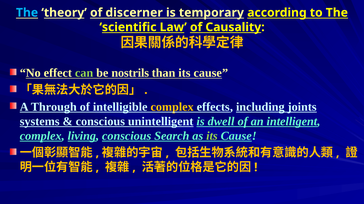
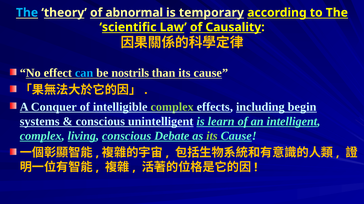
discerner: discerner -> abnormal (134, 13)
can colour: light green -> light blue (84, 73)
Through: Through -> Conquer (54, 107)
complex colour: yellow -> light green (172, 107)
joints: joints -> begin (302, 107)
dwell: dwell -> learn (221, 122)
Search: Search -> Debate (172, 136)
